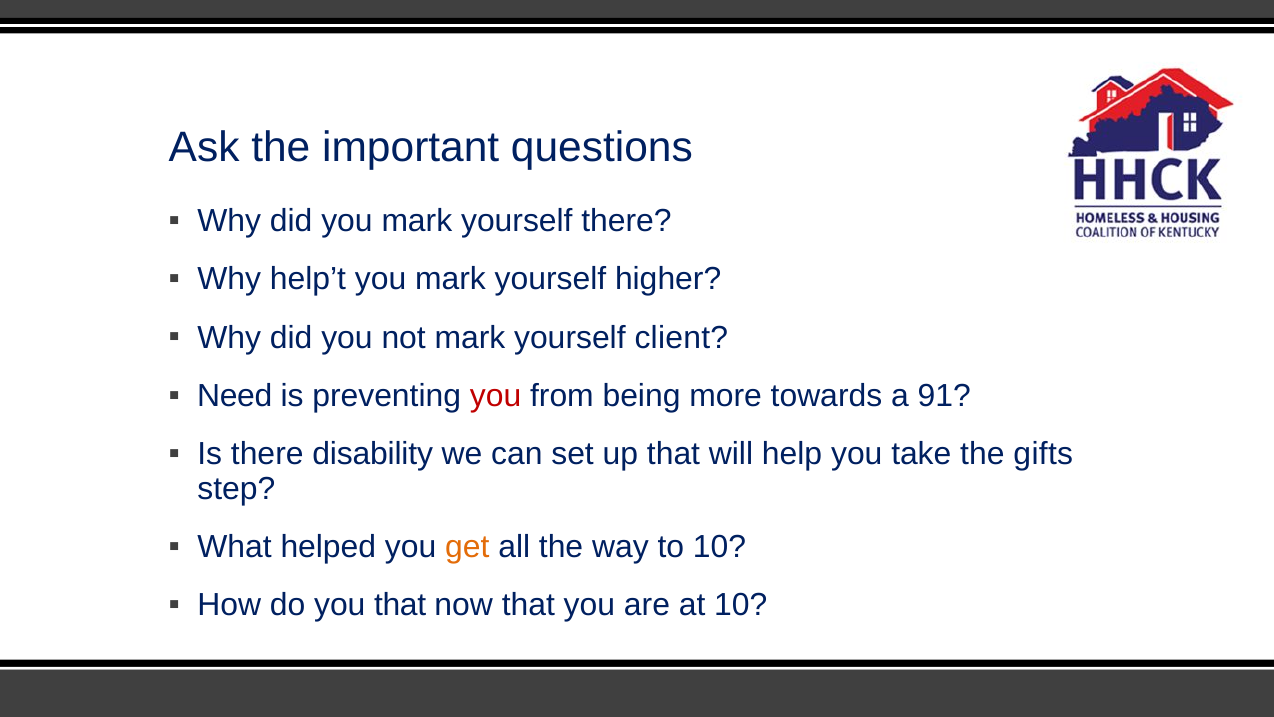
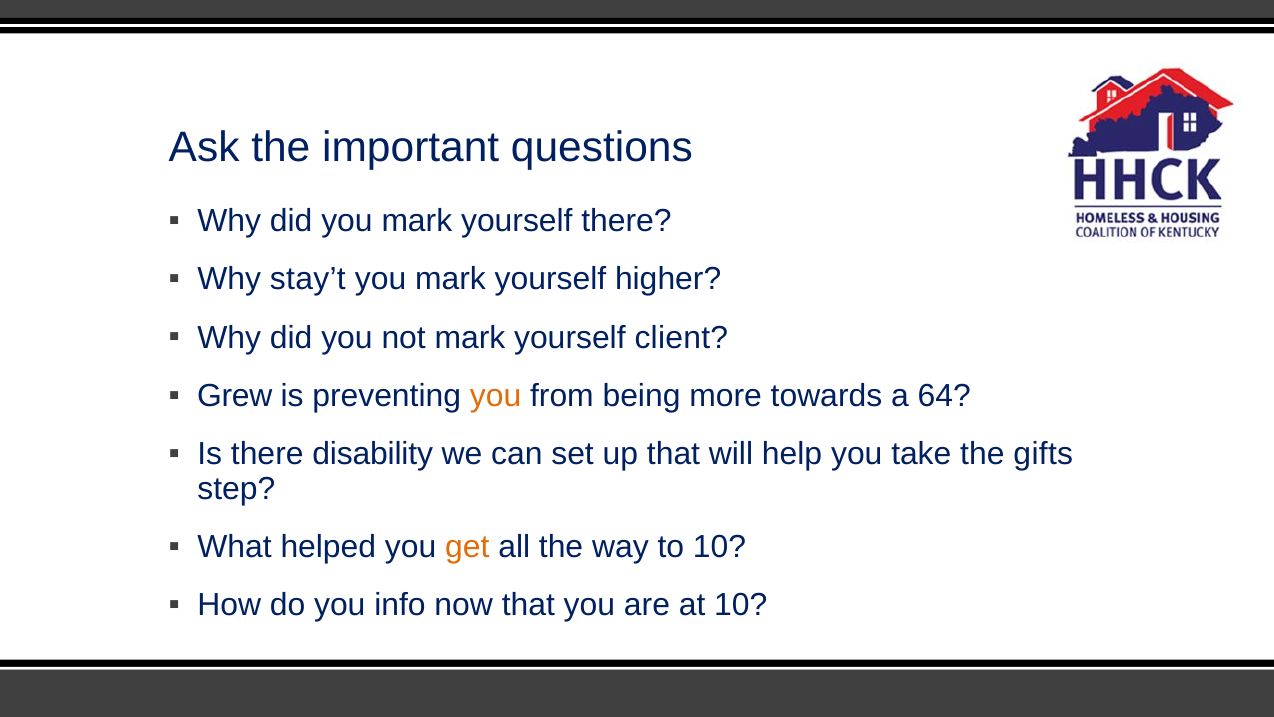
help’t: help’t -> stay’t (308, 279)
Need: Need -> Grew (235, 396)
you colour: red -> orange (496, 396)
91: 91 -> 64 (944, 396)
you that: that -> info (400, 605)
